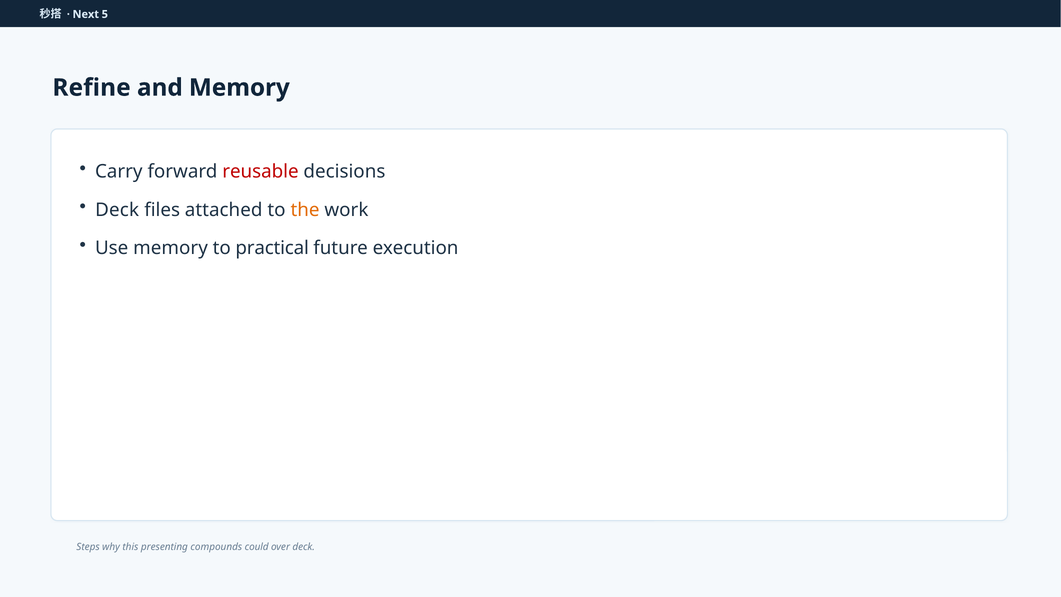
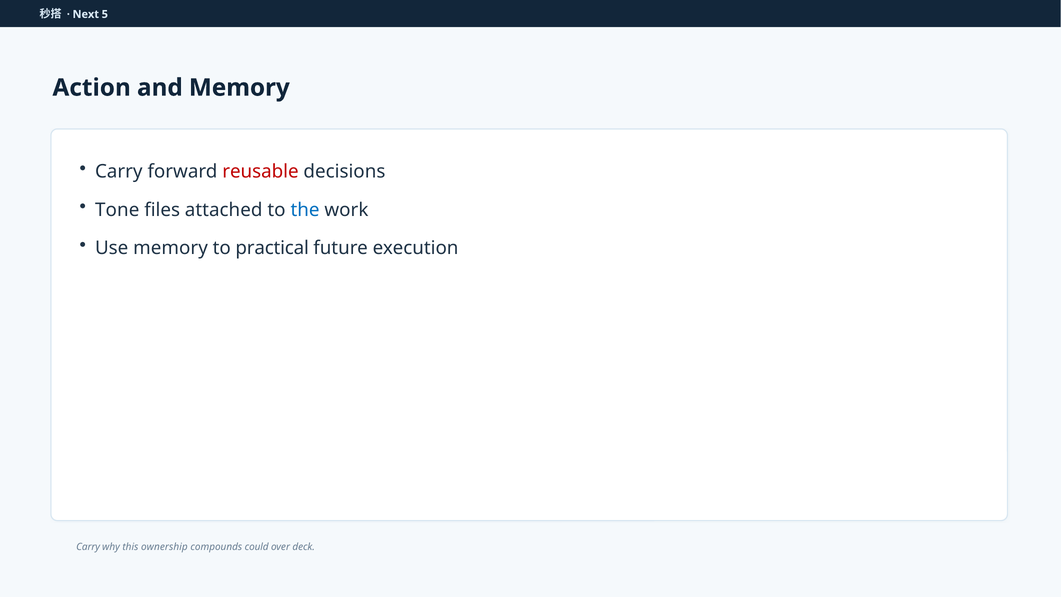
Refine: Refine -> Action (92, 88)
Deck: Deck -> Tone (117, 210)
the colour: orange -> blue (305, 210)
Steps: Steps -> Carry (88, 547)
presenting: presenting -> ownership (164, 547)
